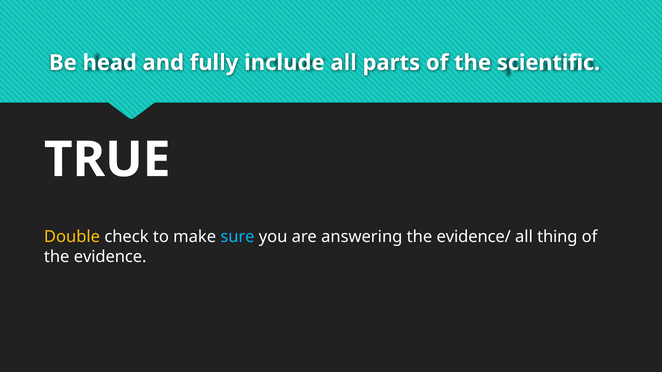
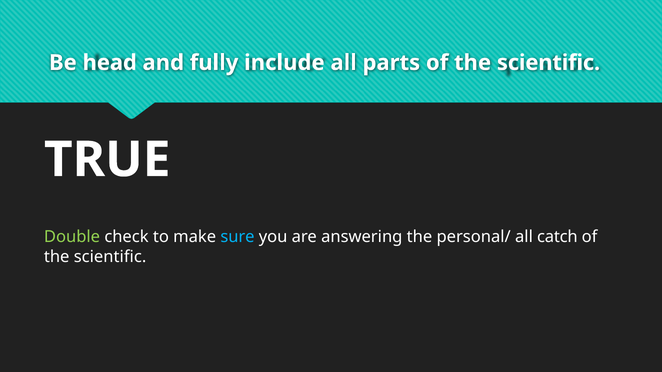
Double colour: yellow -> light green (72, 237)
evidence/: evidence/ -> personal/ (474, 237)
thing: thing -> catch (557, 237)
evidence: evidence -> scientific (110, 257)
